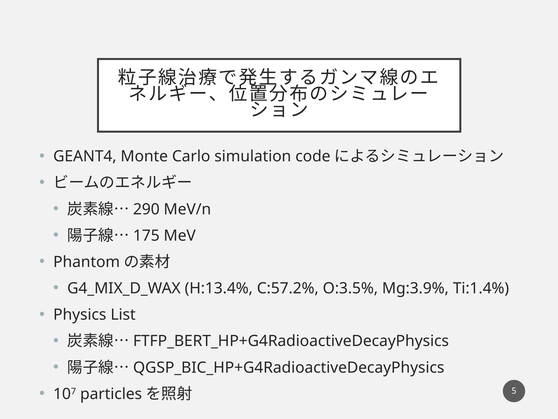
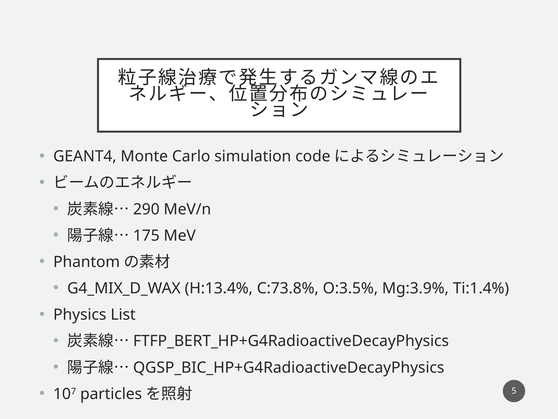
C:57.2%: C:57.2% -> C:73.8% (288, 288)
